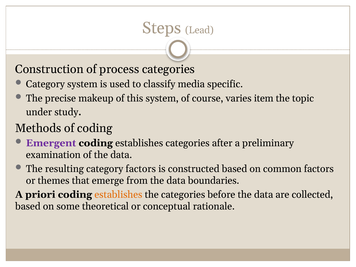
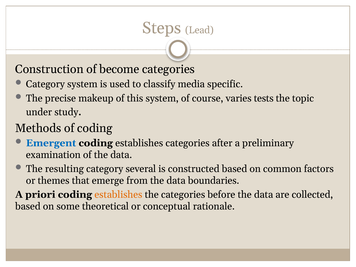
process: process -> become (119, 69)
item: item -> tests (264, 98)
Emergent colour: purple -> blue (51, 143)
category factors: factors -> several (141, 169)
